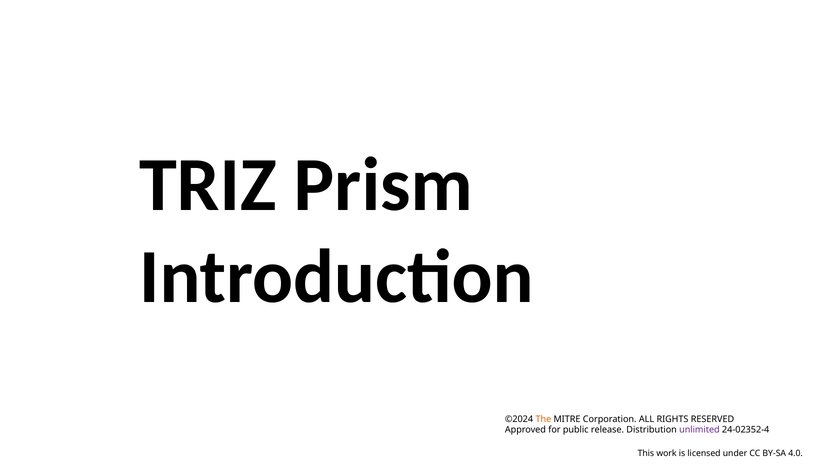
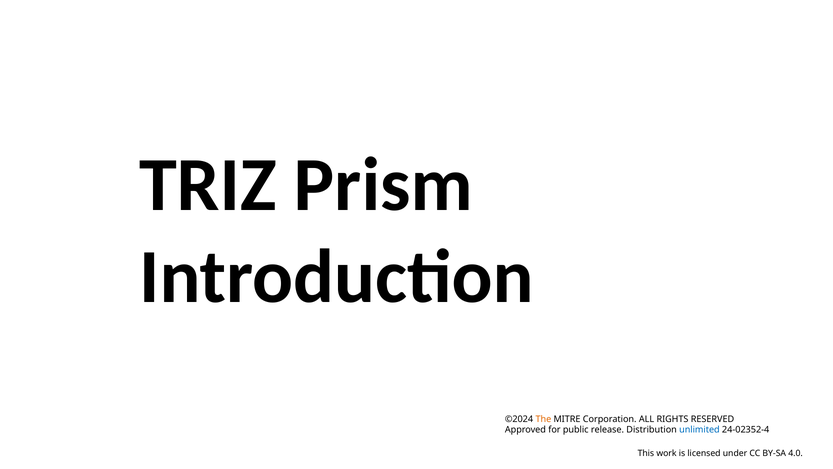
unlimited colour: purple -> blue (699, 430)
